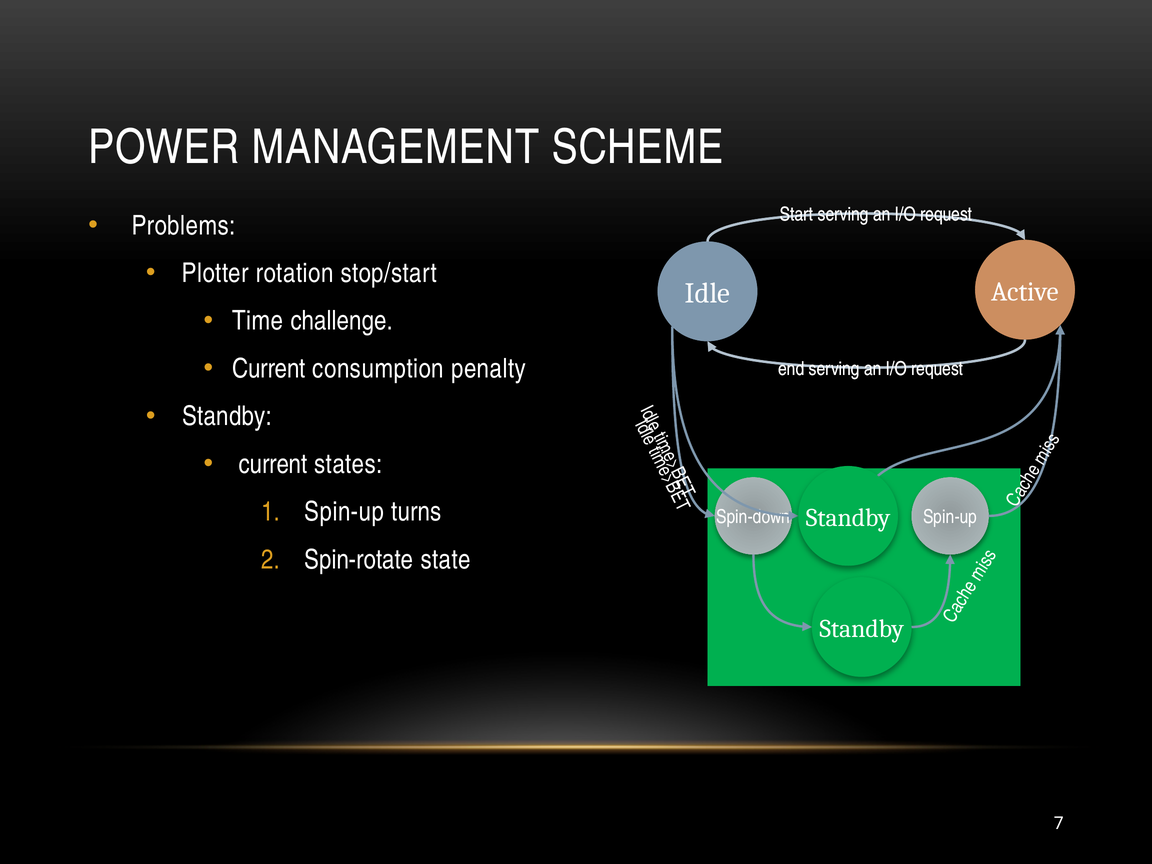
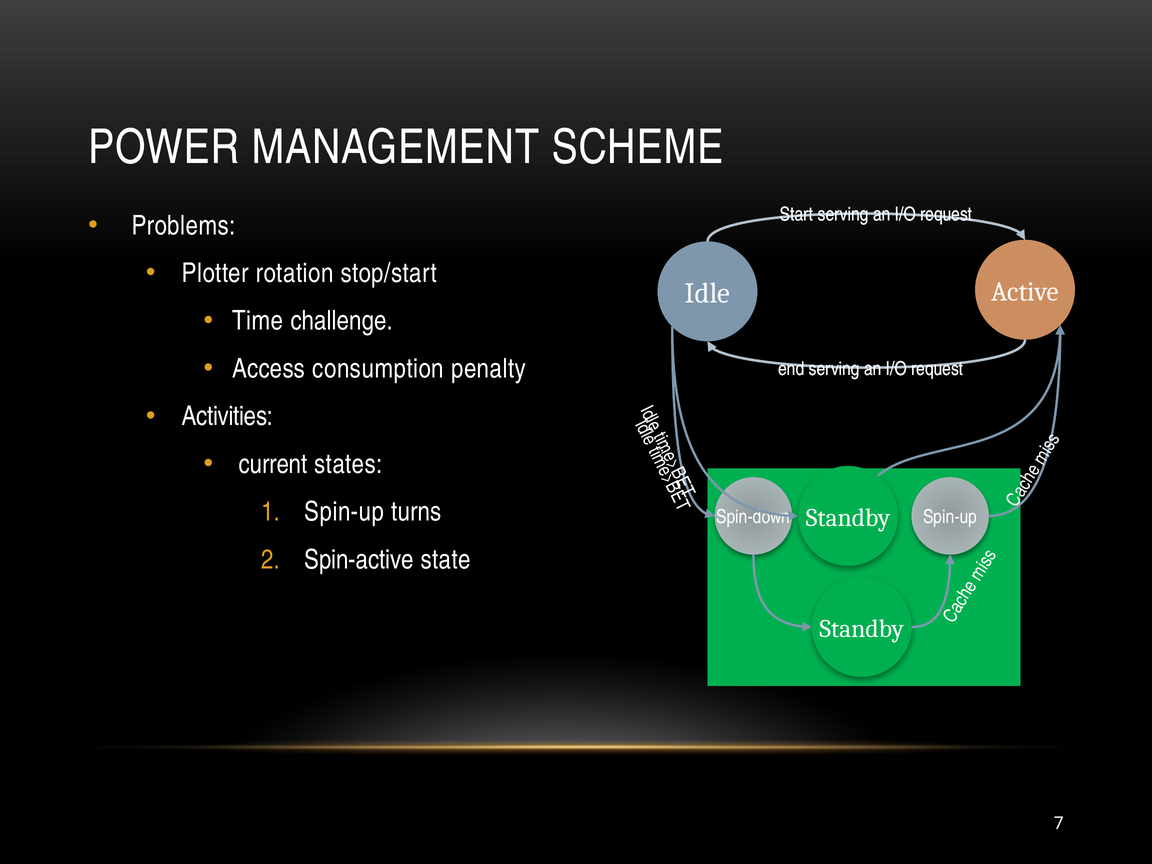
Current: Current -> Access (269, 369)
Standby: Standby -> Activities (227, 416)
Spin-rotate: Spin-rotate -> Spin-active (359, 560)
